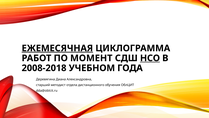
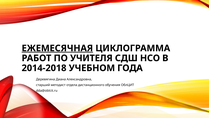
МОМЕНТ: МОМЕНТ -> УЧИТЕЛЯ (91, 58)
НСО underline: present -> none (150, 58)
2008-2018: 2008-2018 -> 2014-2018 (44, 68)
